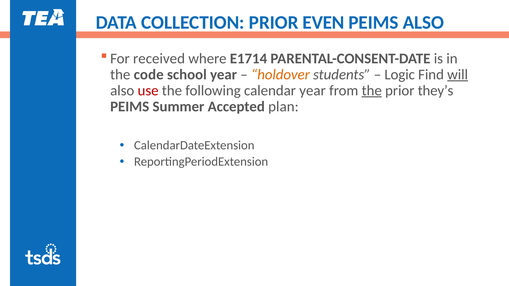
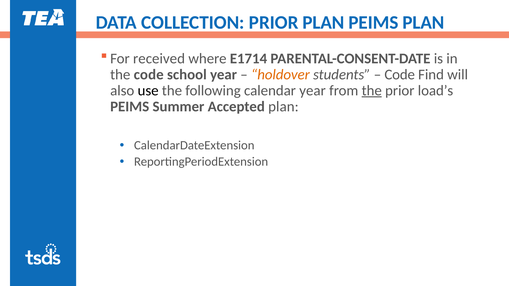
PRIOR EVEN: EVEN -> PLAN (323, 23)
PEIMS ALSO: ALSO -> PLAN (424, 23)
Logic: Logic -> Code (400, 75)
will underline: present -> none (458, 75)
use colour: red -> black (148, 91)
they’s: they’s -> load’s (436, 91)
